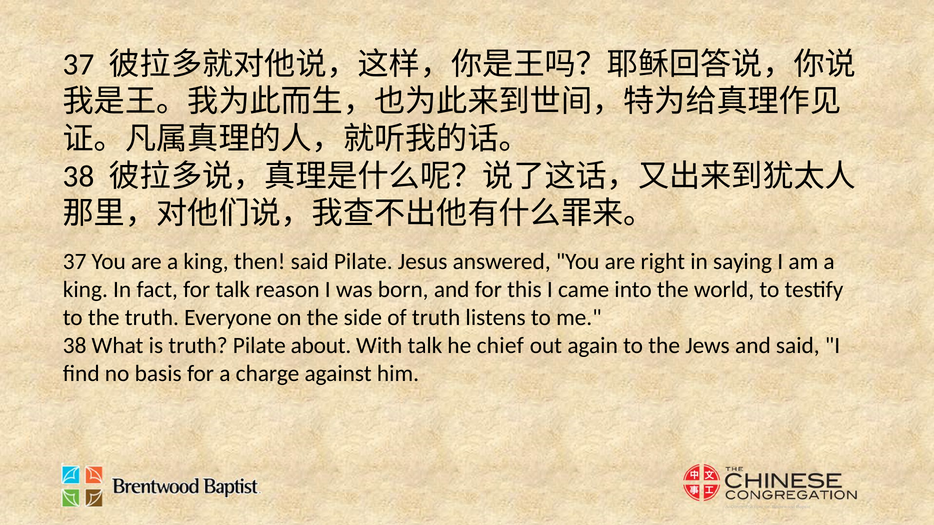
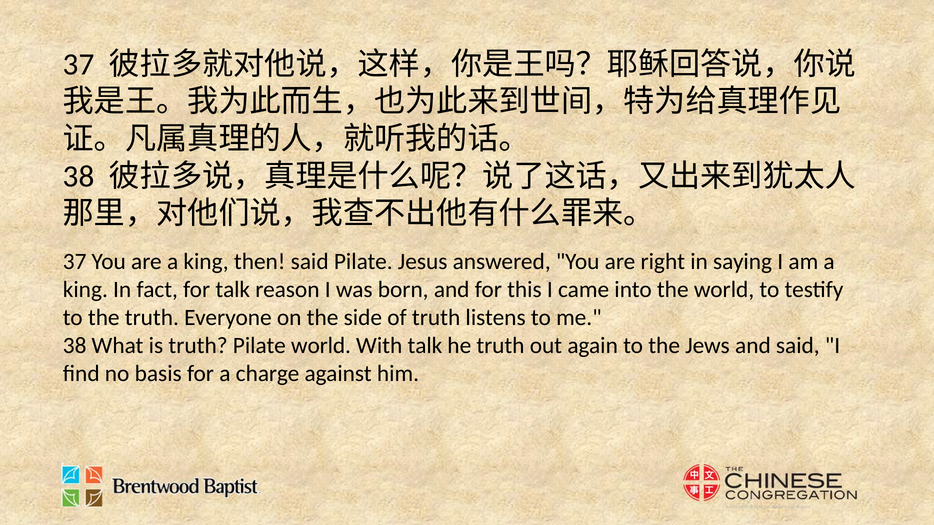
Pilate about: about -> world (321, 346)
he chief: chief -> truth (500, 346)
